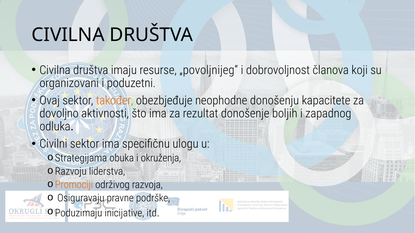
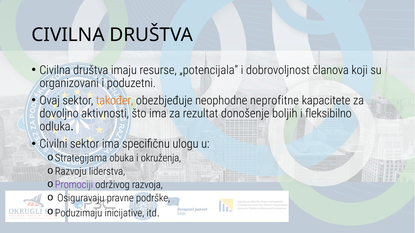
„povoljnijeg“: „povoljnijeg“ -> „potencijala“ (209, 70)
donošenju: donošenju -> neprofitne (275, 101)
zapadnog: zapadnog -> fleksibilno (328, 114)
Promociji colour: orange -> purple (74, 185)
